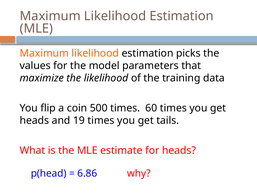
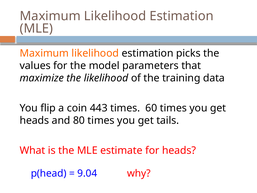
500: 500 -> 443 (99, 108)
19: 19 -> 80 (79, 120)
6.86: 6.86 -> 9.04 (87, 173)
